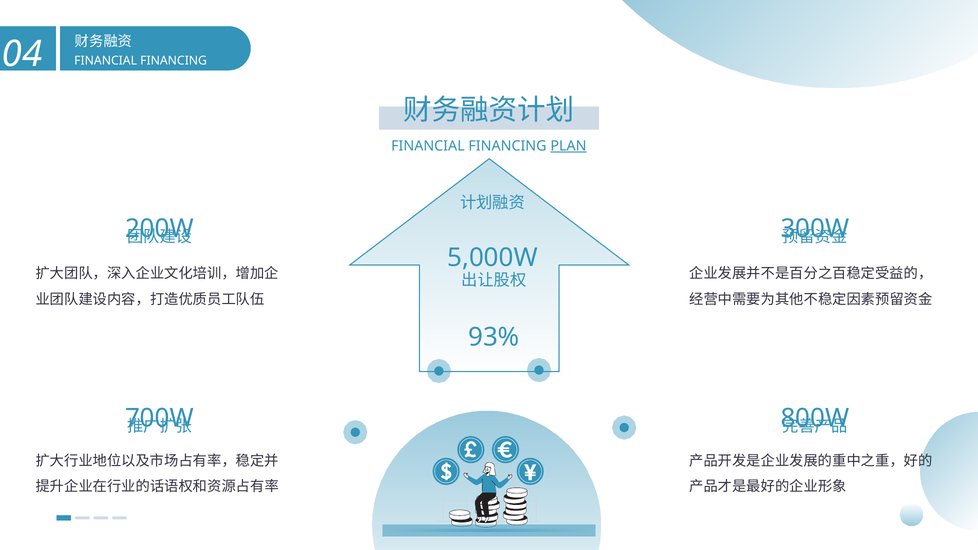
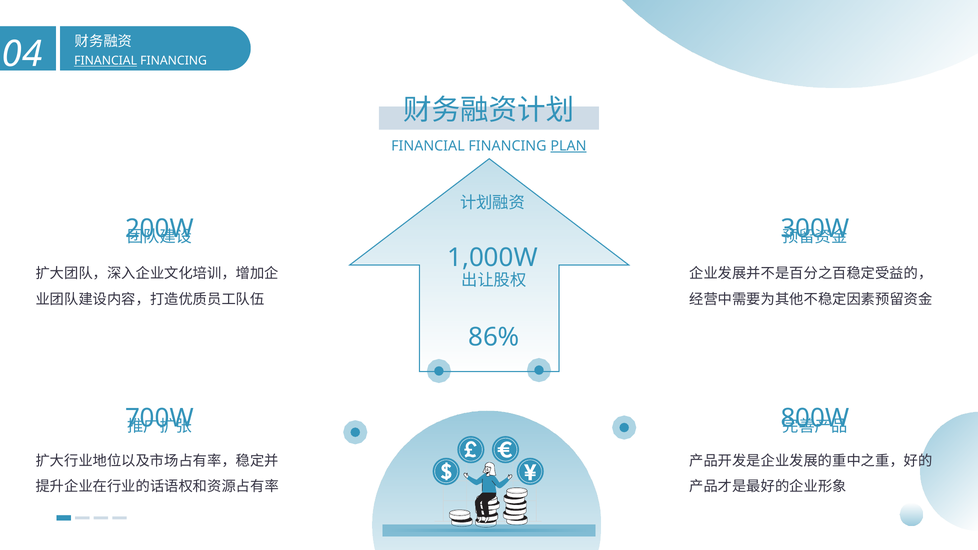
FINANCIAL underline: none -> present (106, 61)
5,000W: 5,000W -> 1,000W (492, 258)
93%: 93% -> 86% (494, 337)
